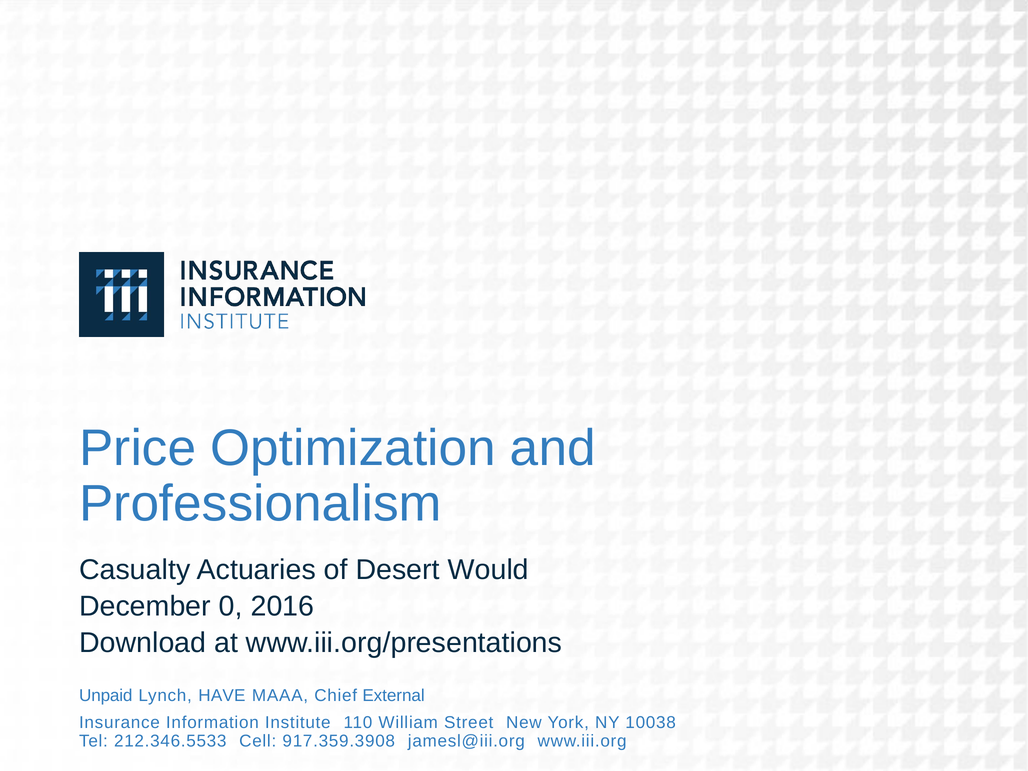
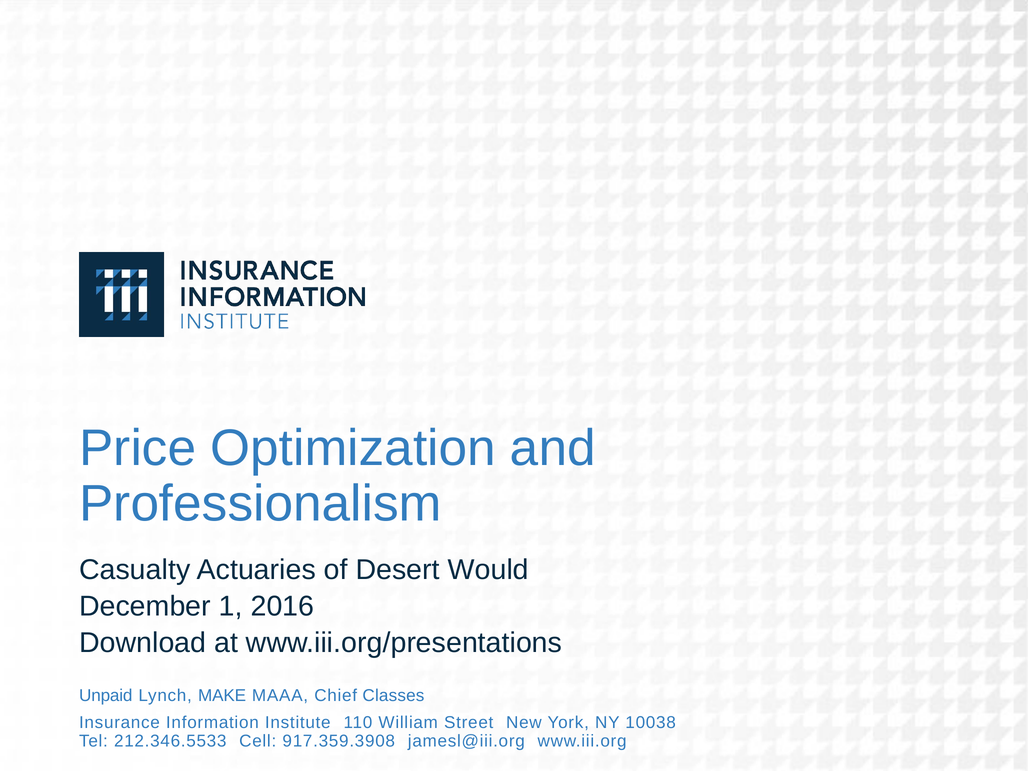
0: 0 -> 1 (231, 606)
HAVE: HAVE -> MAKE (222, 695)
External: External -> Classes (393, 695)
